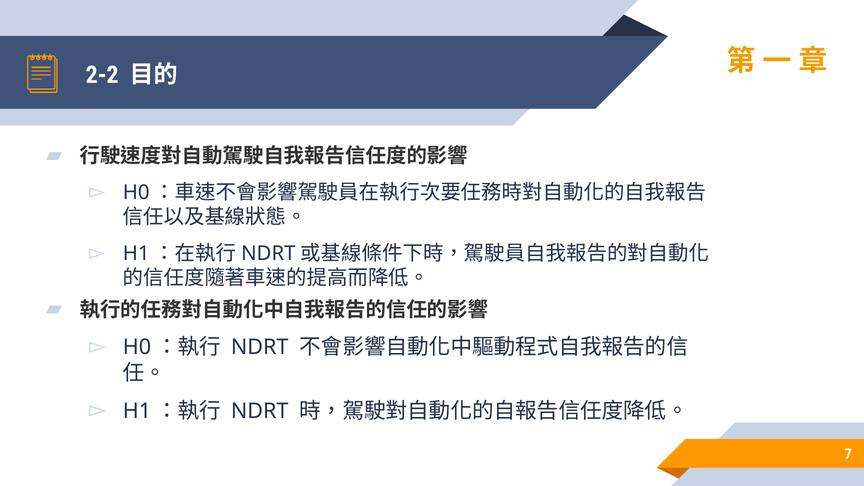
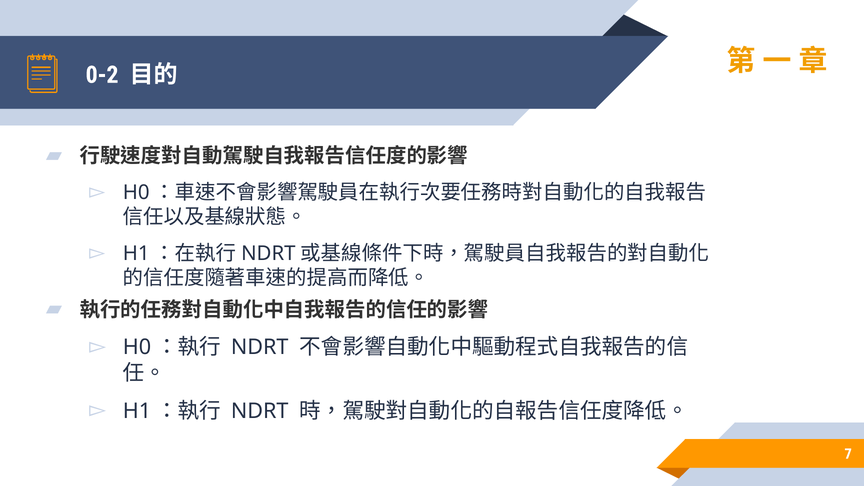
2-2: 2-2 -> 0-2 (102, 75)
